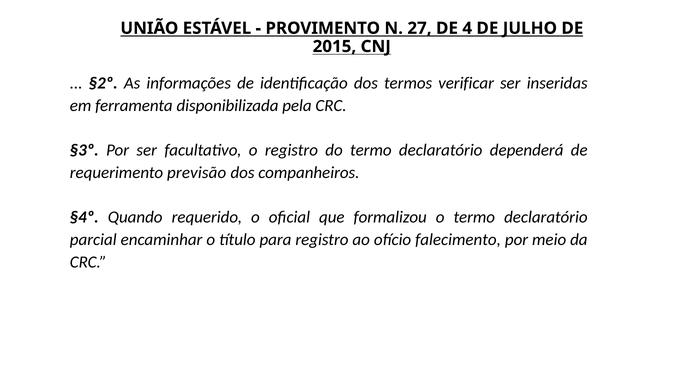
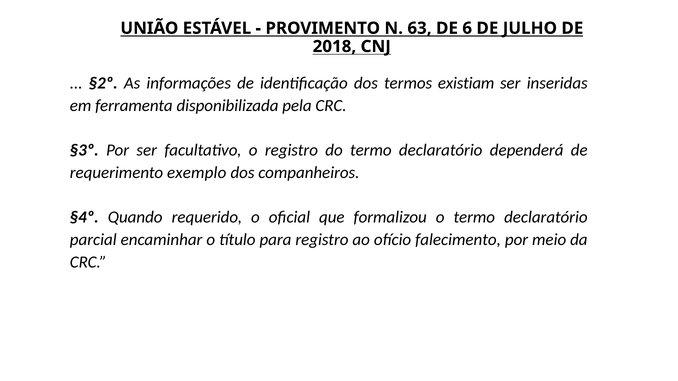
27: 27 -> 63 (420, 28)
4: 4 -> 6 (467, 28)
2015: 2015 -> 2018 (334, 47)
verificar: verificar -> existiam (466, 83)
previsão: previsão -> exemplo (197, 173)
